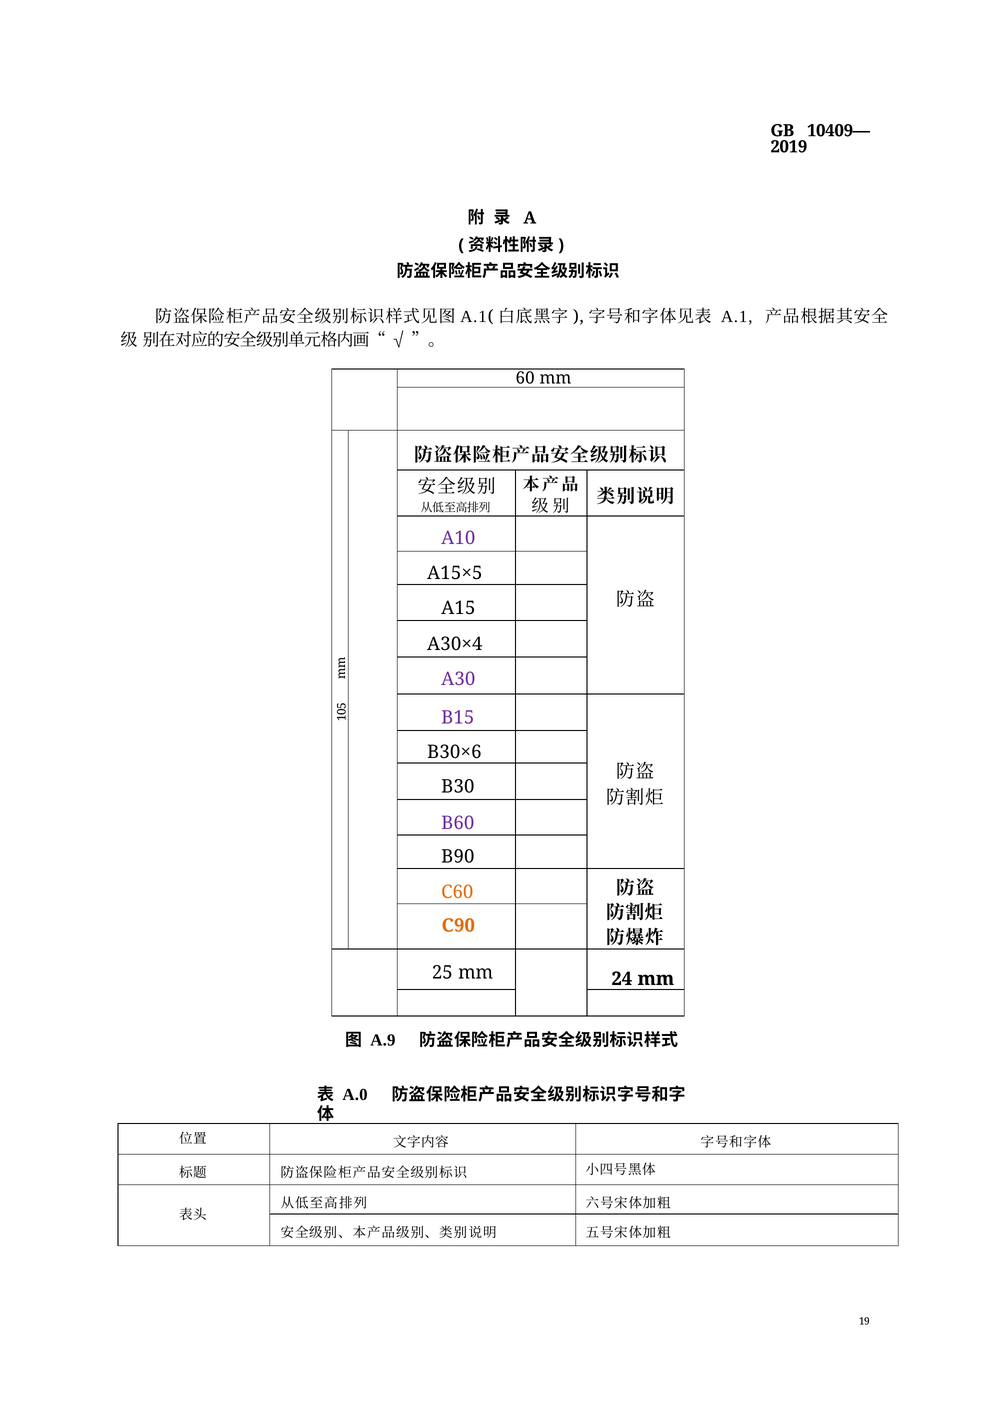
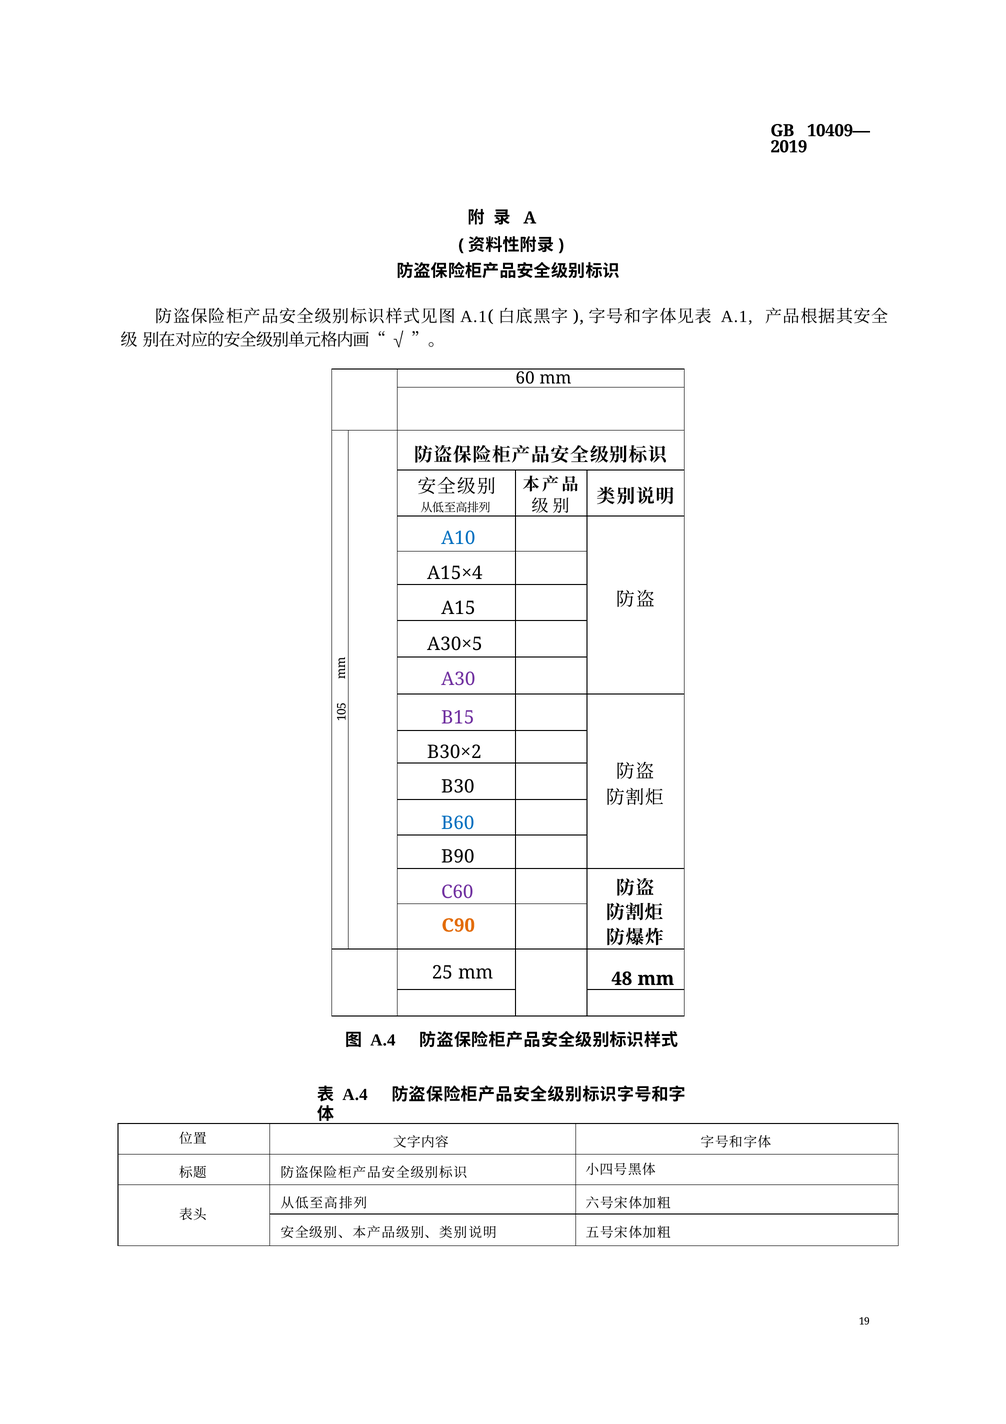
A10 colour: purple -> blue (458, 538)
A15×5: A15×5 -> A15×4 (455, 573)
A30×4: A30×4 -> A30×5 (455, 644)
B30×6: B30×6 -> B30×2 (454, 752)
B60 colour: purple -> blue (458, 823)
C60 colour: orange -> purple (457, 892)
24: 24 -> 48 (622, 979)
A.9: A.9 -> A.4 (383, 1040)
A.0: A.0 -> A.4 (355, 1094)
